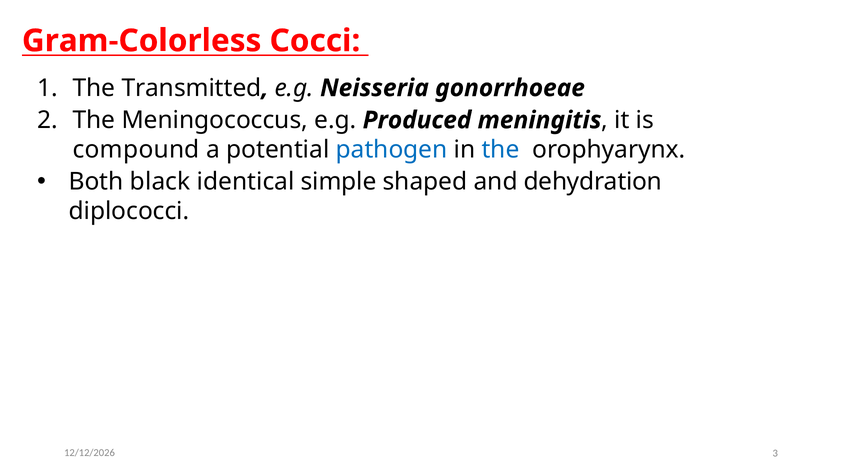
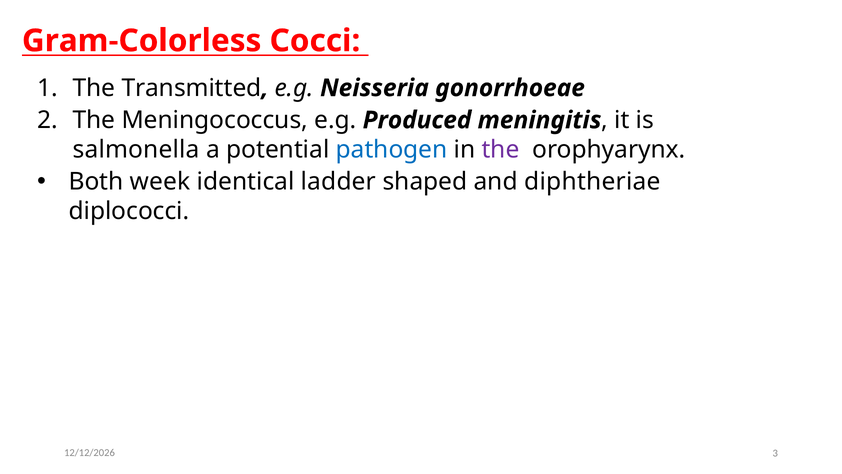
compound: compound -> salmonella (136, 150)
the colour: blue -> purple (501, 150)
black: black -> week (160, 182)
simple: simple -> ladder (338, 182)
dehydration: dehydration -> diphtheriae (593, 182)
